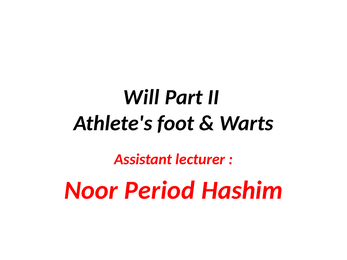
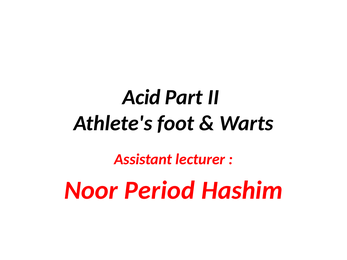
Will: Will -> Acid (142, 97)
